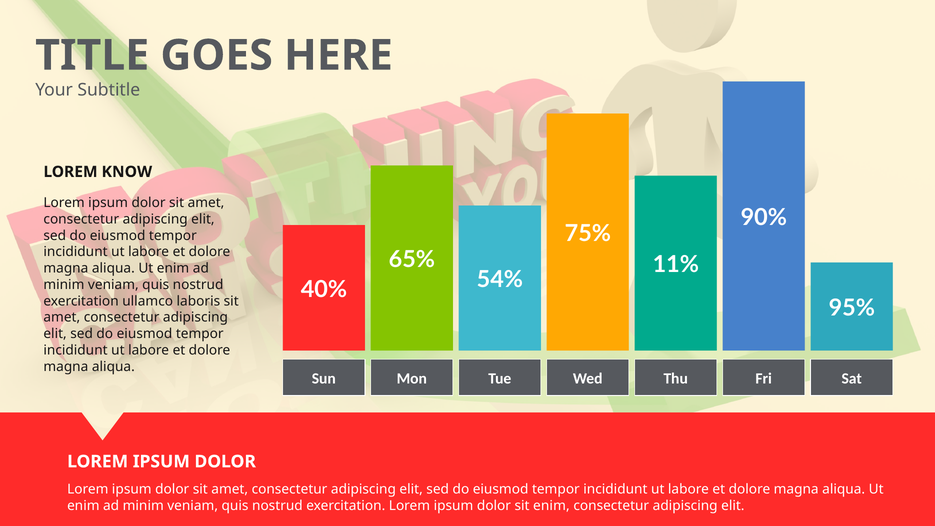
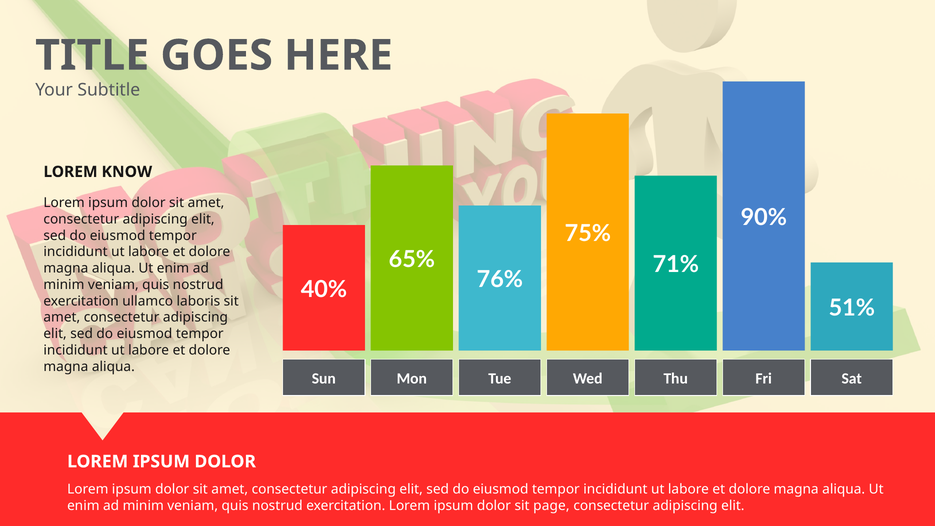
11%: 11% -> 71% (676, 265)
54%: 54% -> 76% (500, 280)
95%: 95% -> 51% (852, 308)
sit enim: enim -> page (551, 506)
